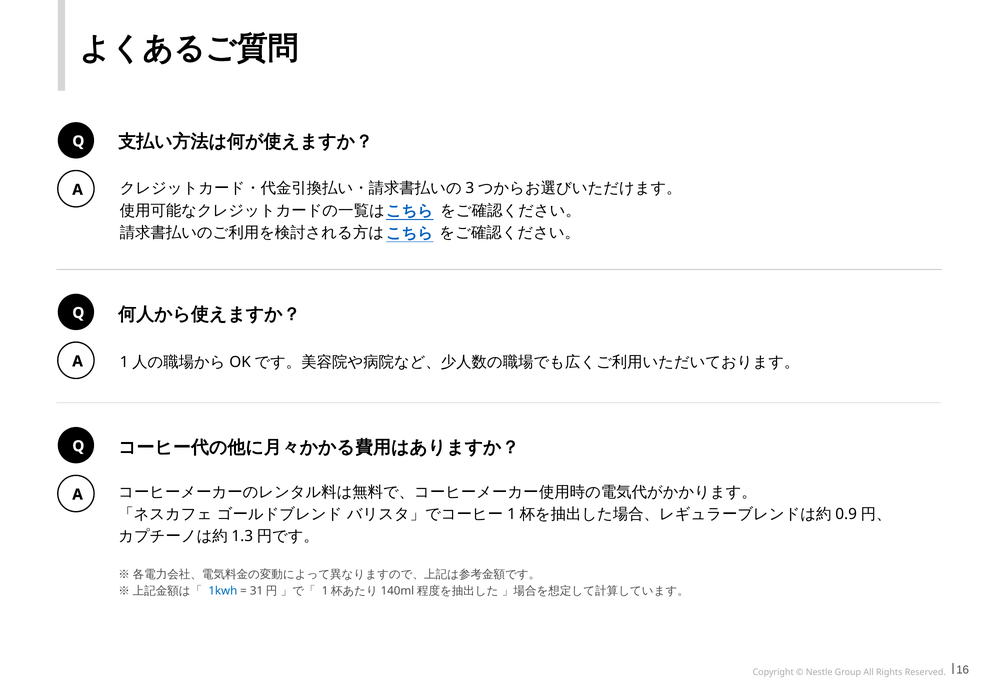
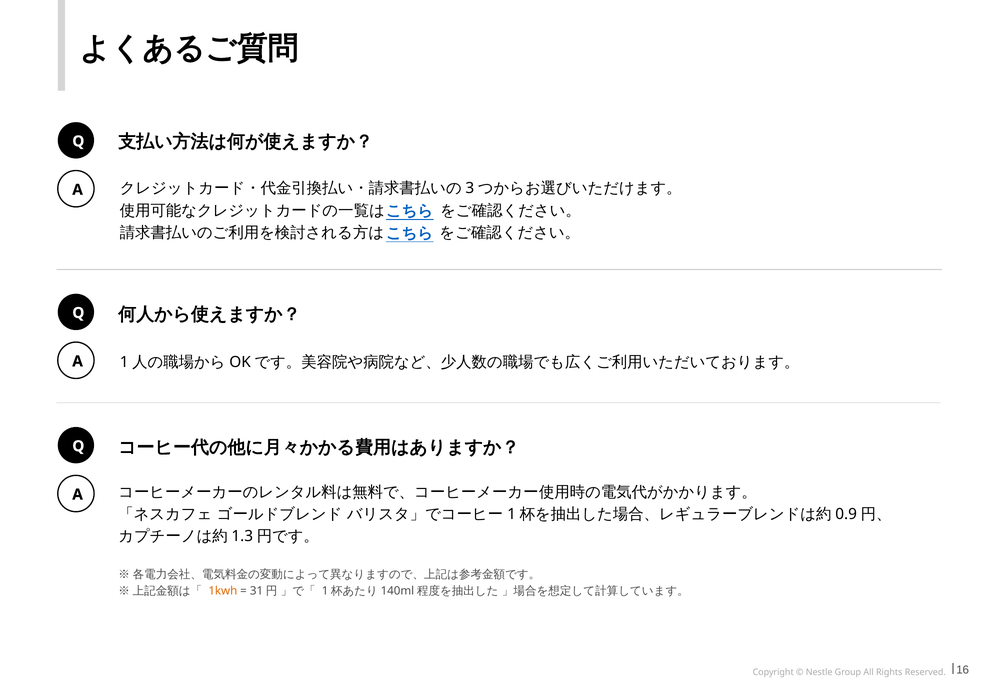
1kwh colour: blue -> orange (223, 590)
